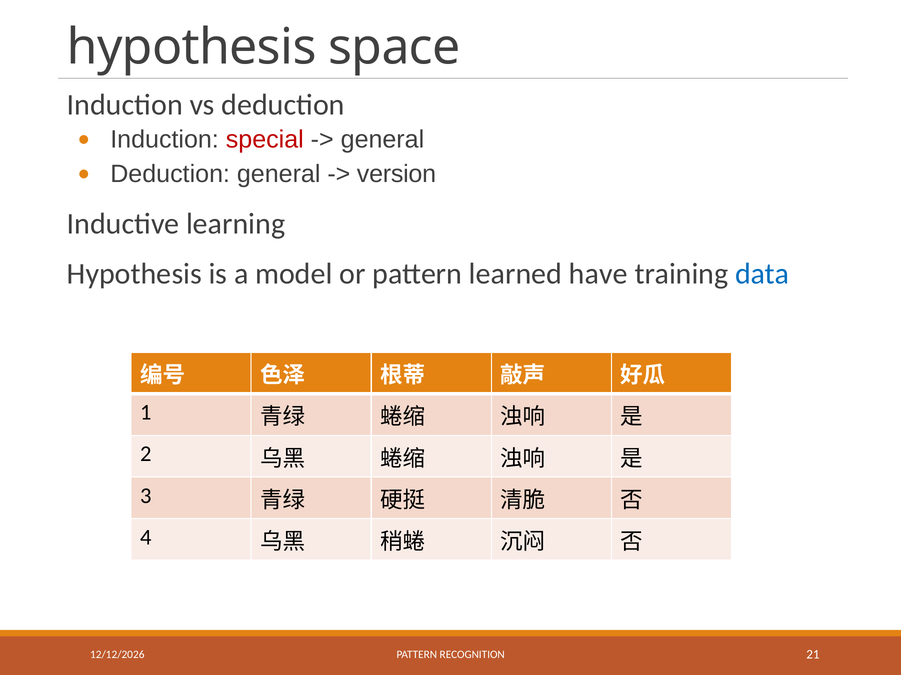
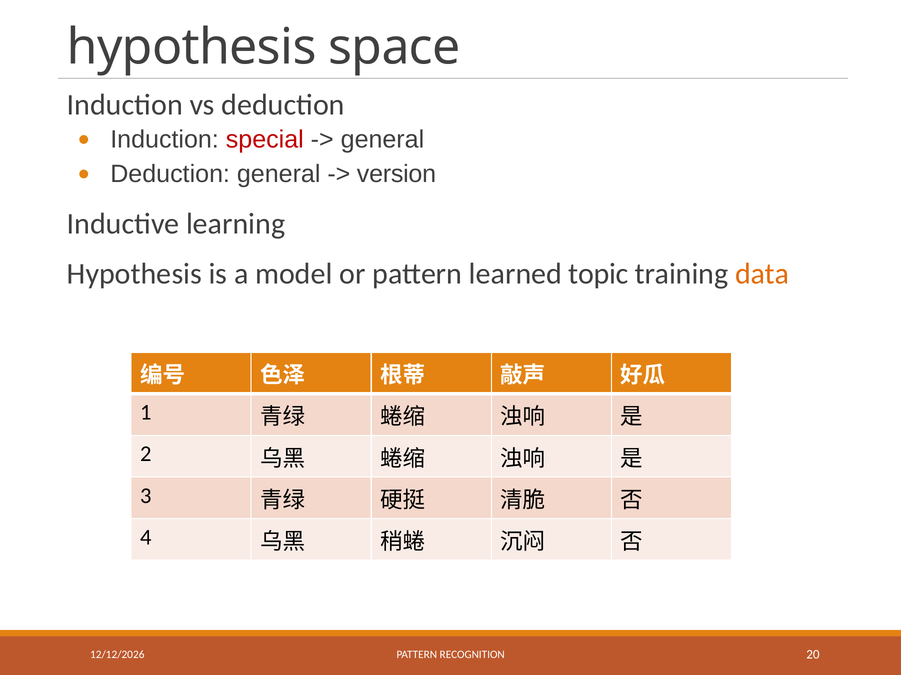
have: have -> topic (598, 274)
data colour: blue -> orange (762, 274)
21: 21 -> 20 (813, 655)
